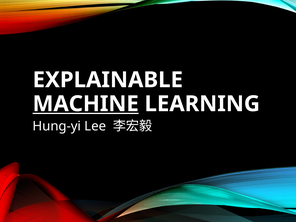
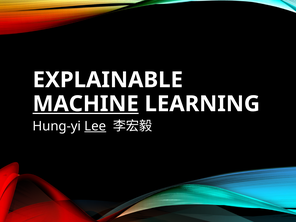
Lee underline: none -> present (95, 126)
